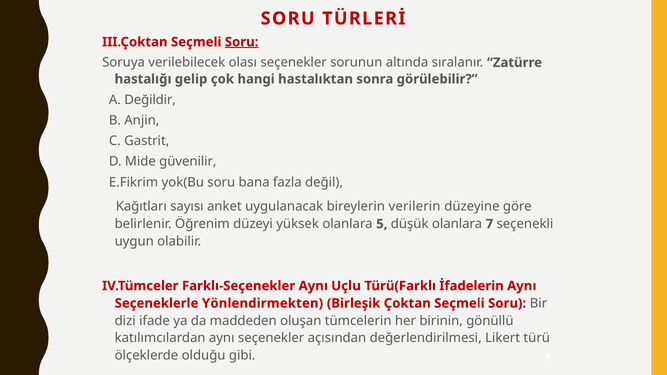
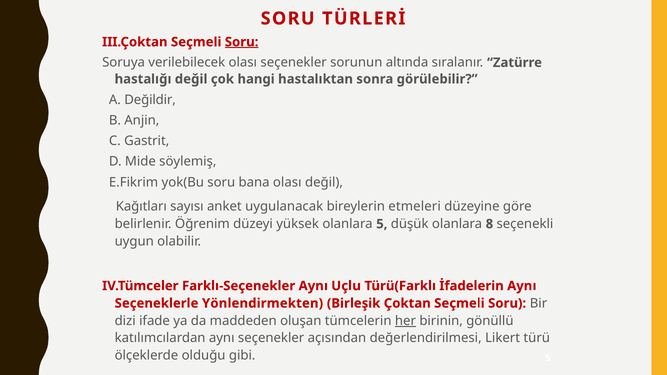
hastalığı gelip: gelip -> değil (191, 79)
güvenilir: güvenilir -> söylemiş (188, 162)
bana fazla: fazla -> olası (287, 182)
verilerin: verilerin -> etmeleri (415, 207)
7: 7 -> 8 (489, 224)
her underline: none -> present (405, 321)
